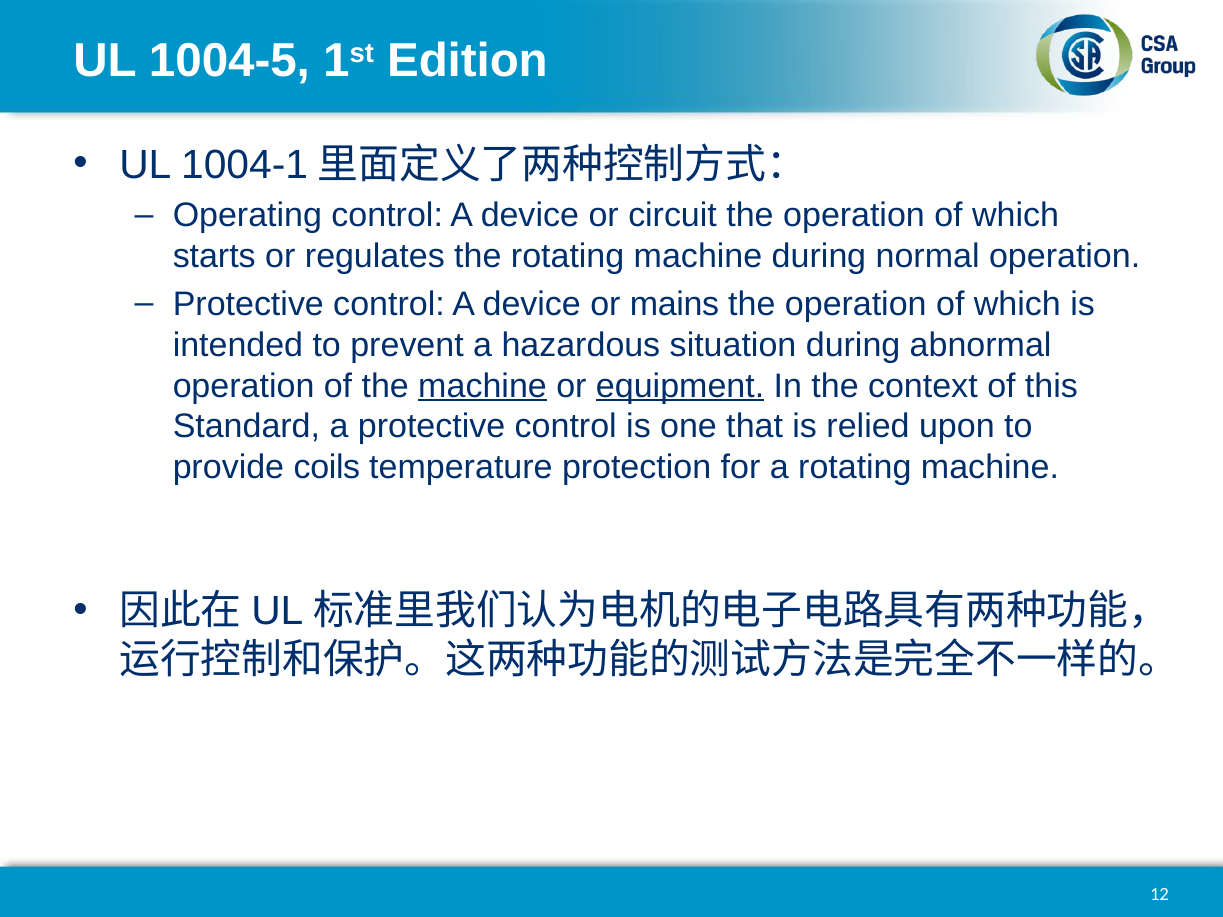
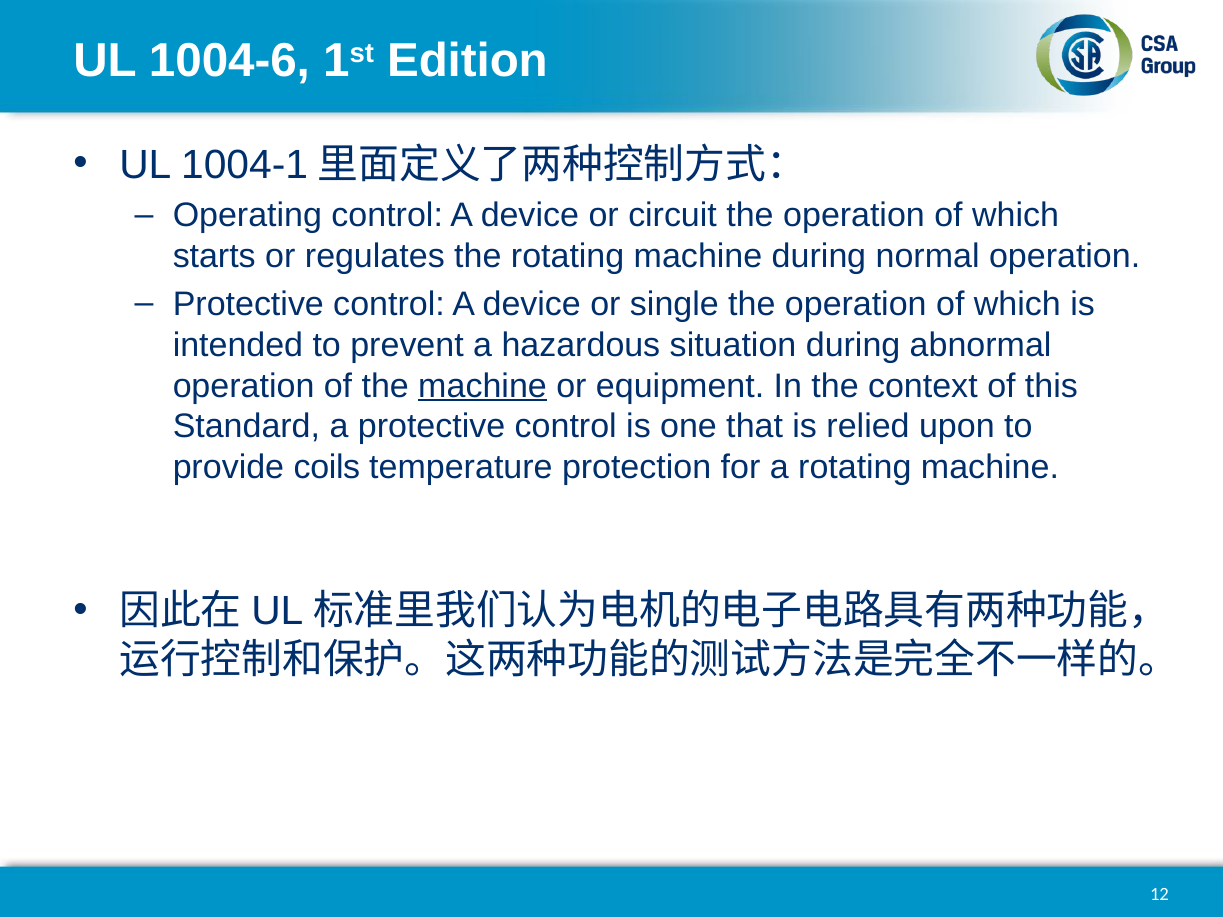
1004-5: 1004-5 -> 1004-6 (229, 61)
mains: mains -> single (674, 304)
equipment underline: present -> none (680, 386)
